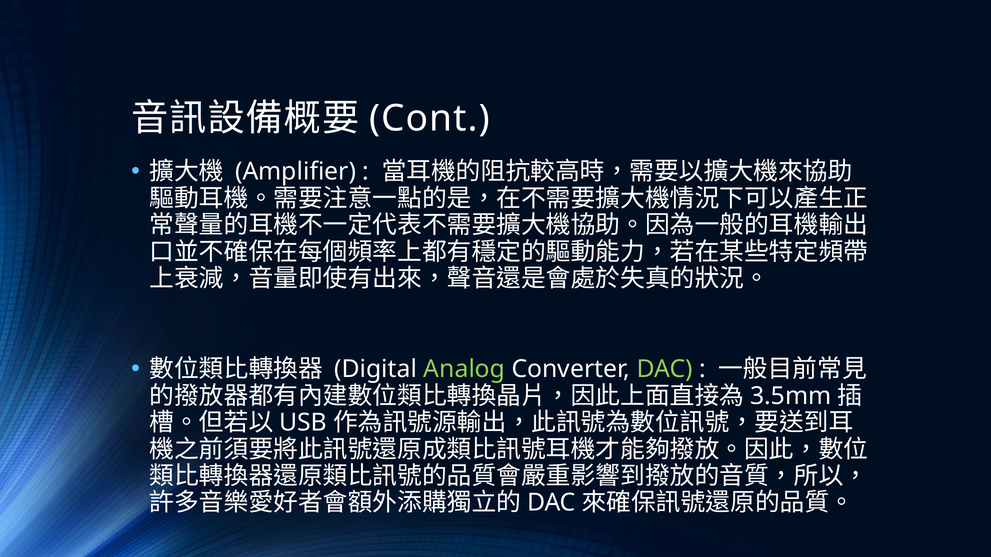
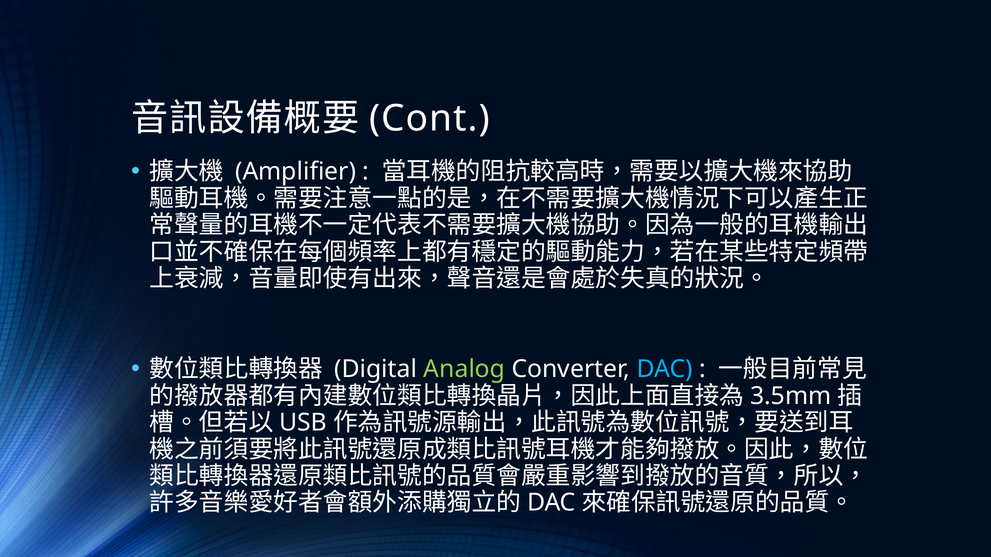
DAC colour: light green -> light blue (665, 370)
